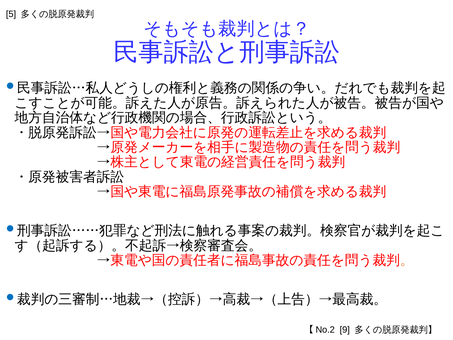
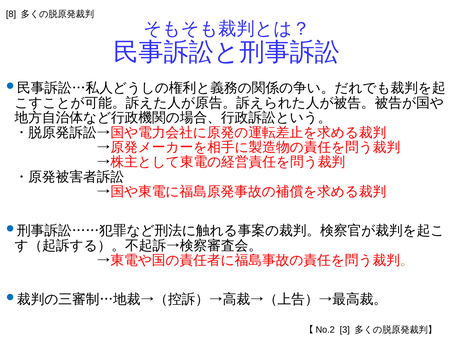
5: 5 -> 8 (11, 14)
9: 9 -> 3 (345, 330)
